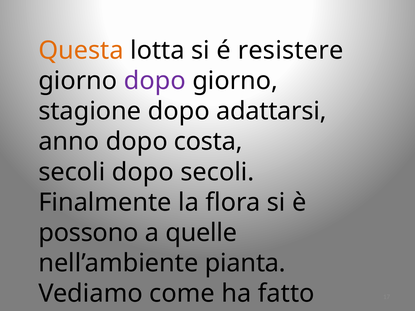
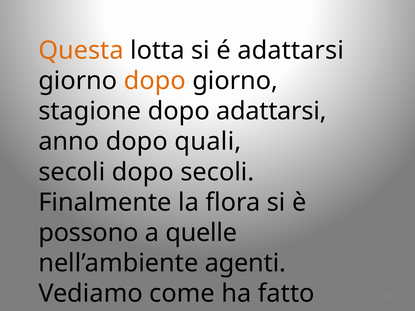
é resistere: resistere -> adattarsi (291, 50)
dopo colour: purple -> orange (155, 81)
costa: costa -> quali (208, 142)
pianta: pianta -> agenti (245, 263)
